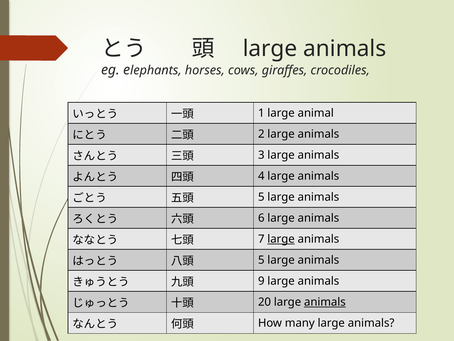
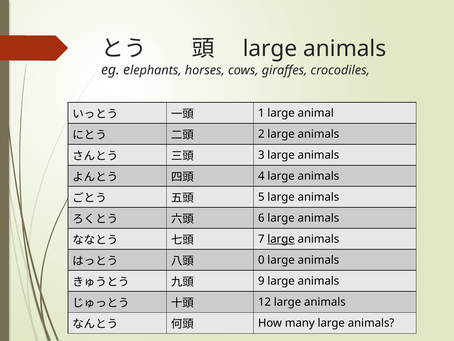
5: 5 -> 0 (261, 260)
20: 20 -> 12 (264, 302)
animals underline: present -> none (325, 302)
